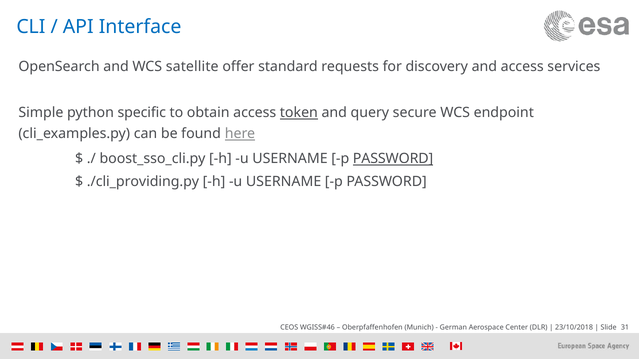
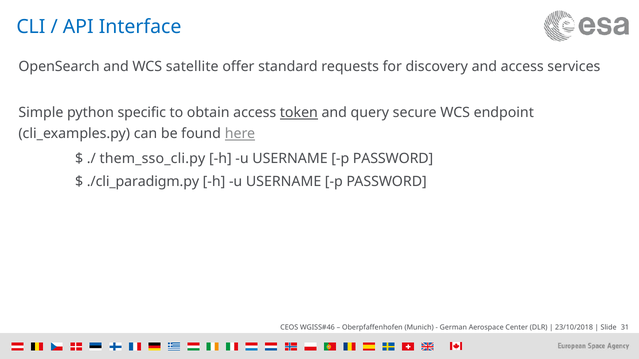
boost_sso_cli.py: boost_sso_cli.py -> them_sso_cli.py (152, 159)
PASSWORD underline: present -> none (393, 159)
./cli_providing.py: ./cli_providing.py -> ./cli_paradigm.py (143, 182)
